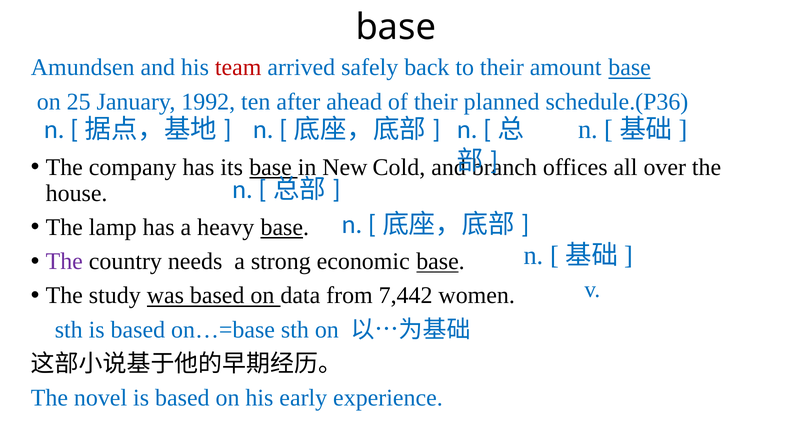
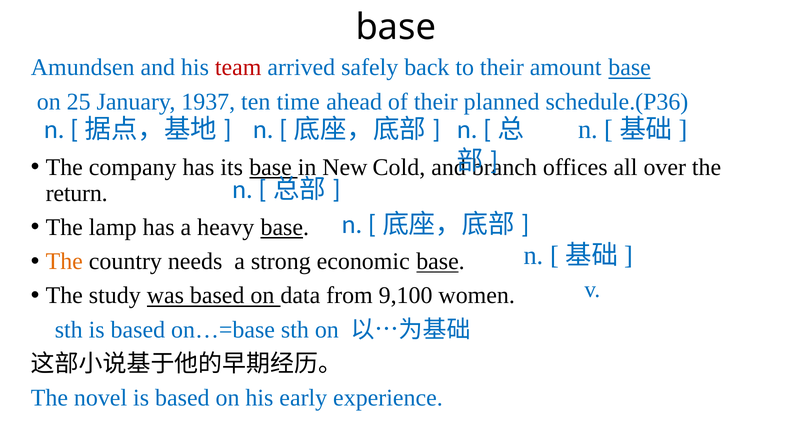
1992: 1992 -> 1937 (208, 102)
after: after -> time (298, 102)
house: house -> return (77, 193)
The colour: purple -> orange (64, 261)
7,442: 7,442 -> 9,100 (406, 295)
